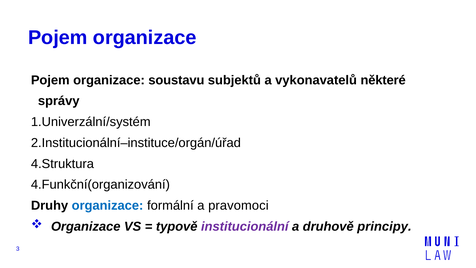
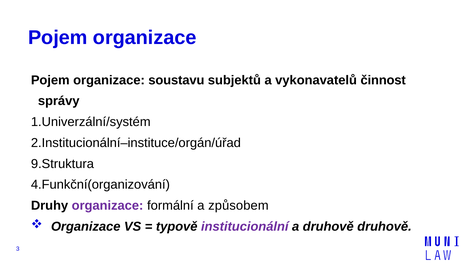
některé: některé -> činnost (383, 80)
4.Struktura: 4.Struktura -> 9.Struktura (62, 164)
organizace colour: blue -> purple (108, 205)
pravomoci: pravomoci -> způsobem (238, 205)
druhově principy: principy -> druhově (385, 226)
